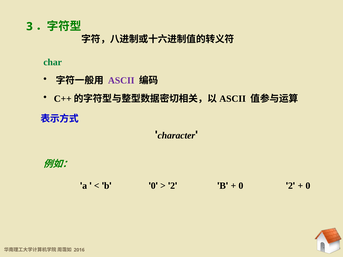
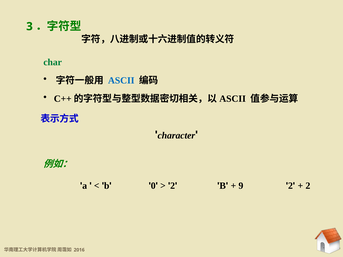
ASCII colour: purple -> blue (121, 81)
0: 0 -> 9 (241, 186)
0: 0 -> 2 (308, 186)
